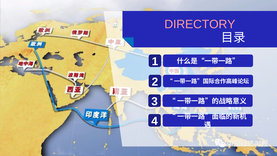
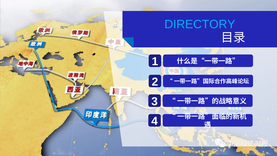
DIRECTORY colour: pink -> light blue (200, 24)
